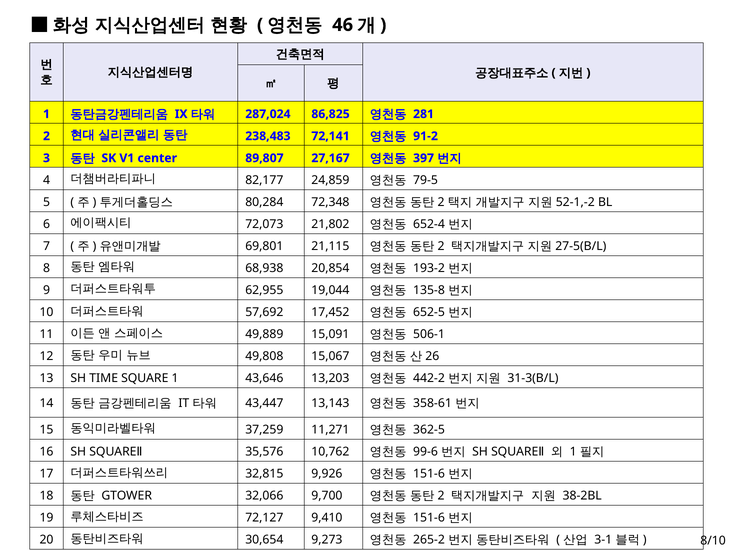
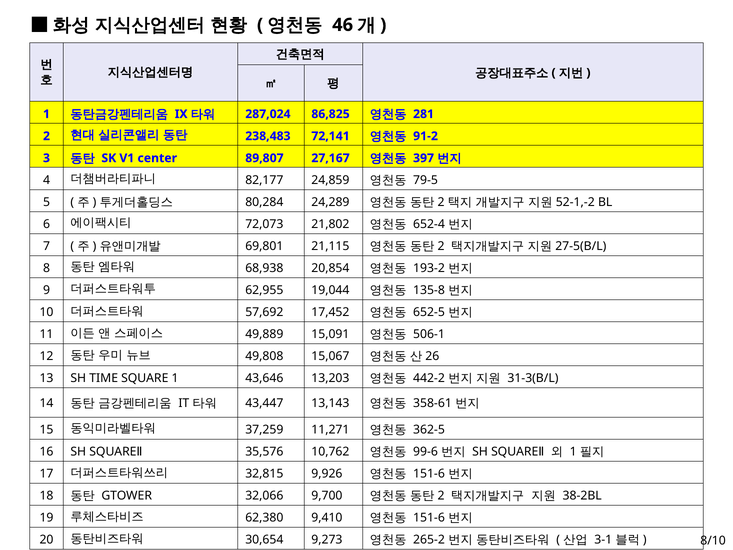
72,348: 72,348 -> 24,289 (330, 202)
72,127: 72,127 -> 62,380 (264, 518)
